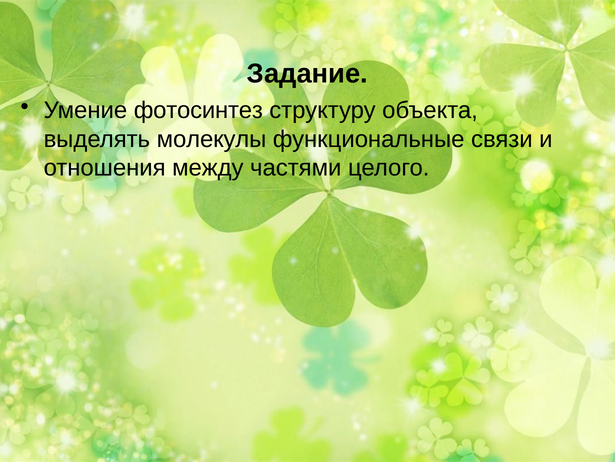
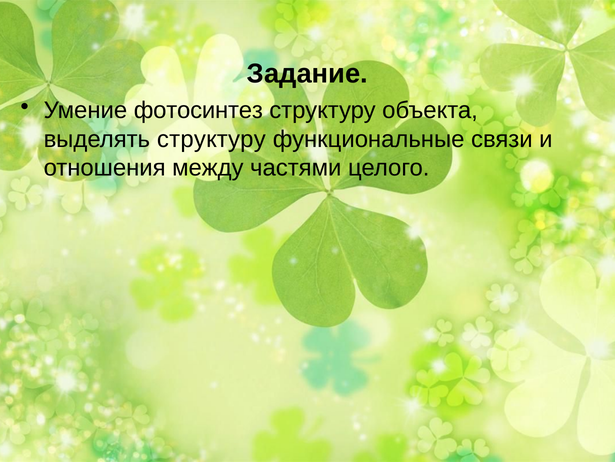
выделять молекулы: молекулы -> структуру (211, 139)
